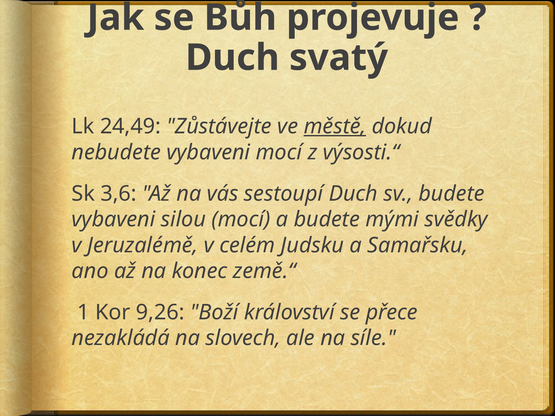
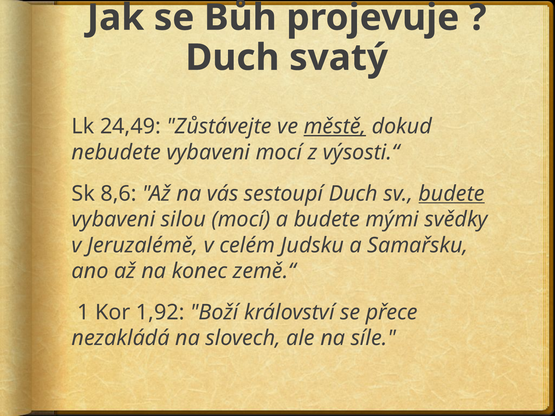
3,6: 3,6 -> 8,6 (119, 194)
budete underline: none -> present (452, 194)
9,26: 9,26 -> 1,92 (160, 313)
